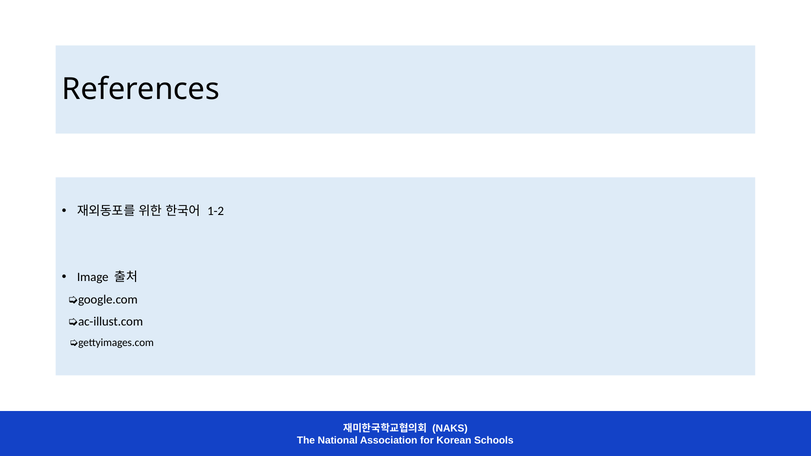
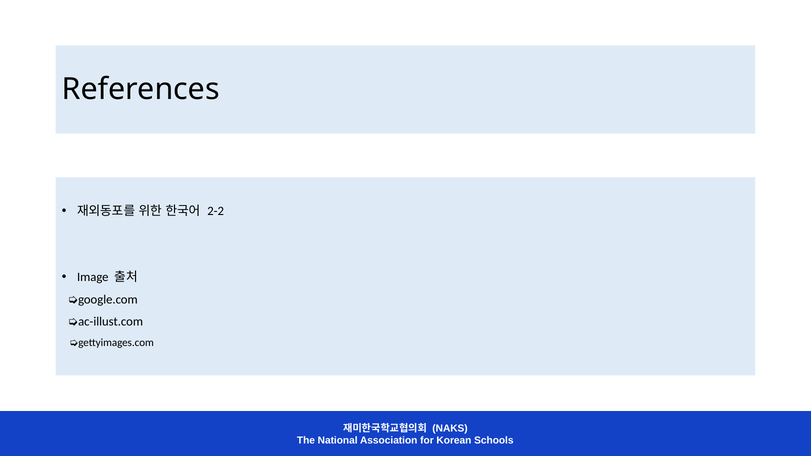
1-2: 1-2 -> 2-2 (216, 211)
